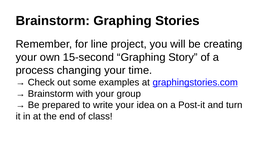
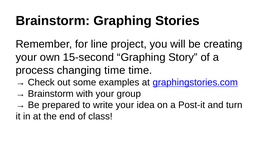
changing your: your -> time (115, 71)
